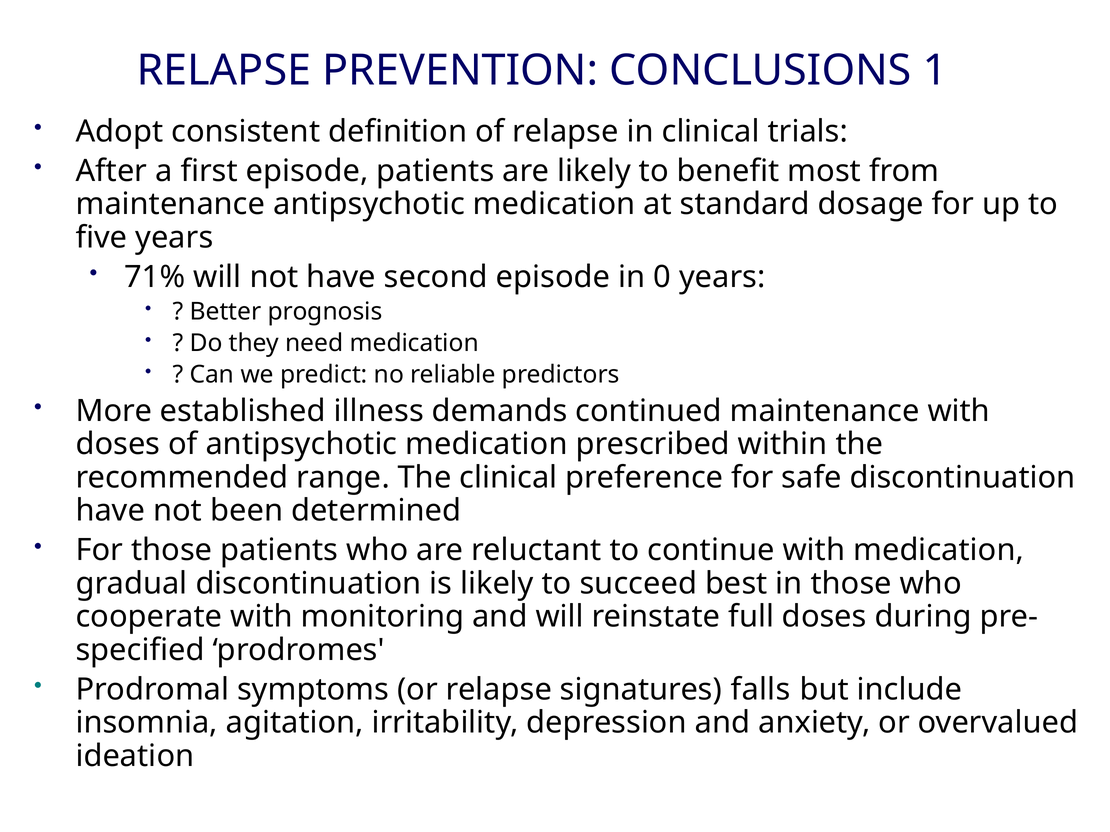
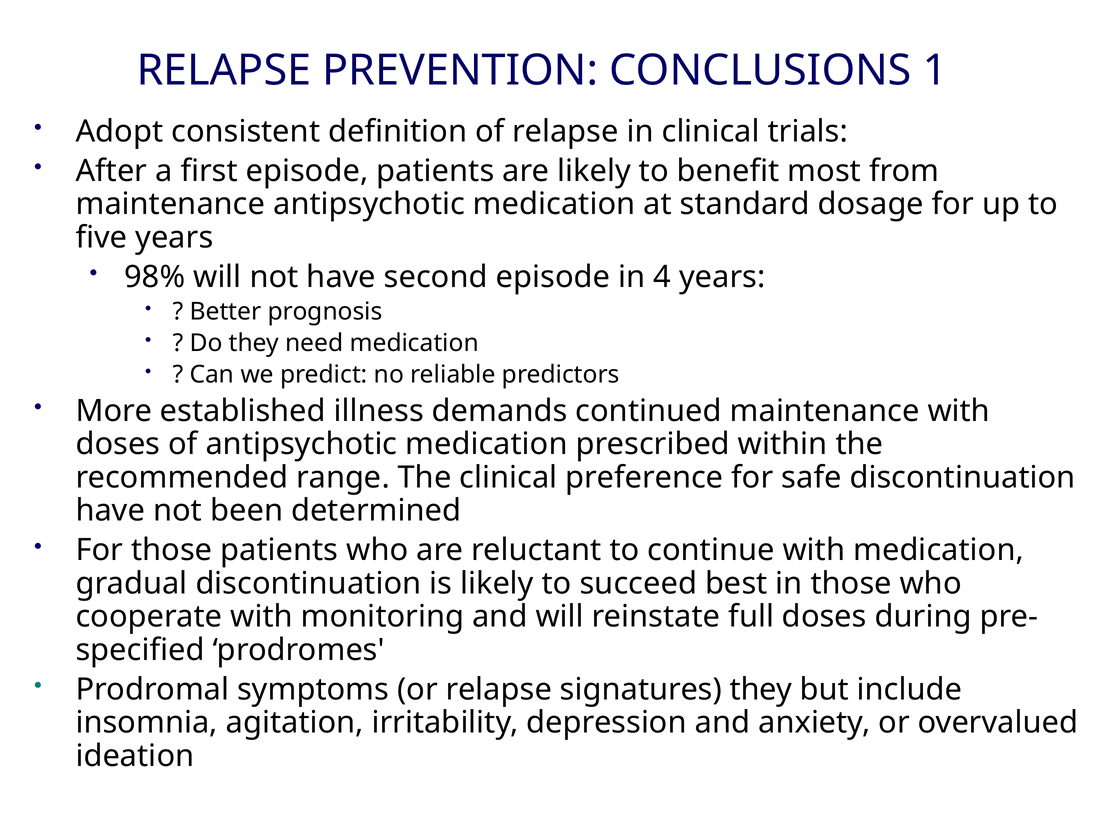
71%: 71% -> 98% (155, 277)
0: 0 -> 4 (662, 277)
signatures falls: falls -> they (761, 690)
